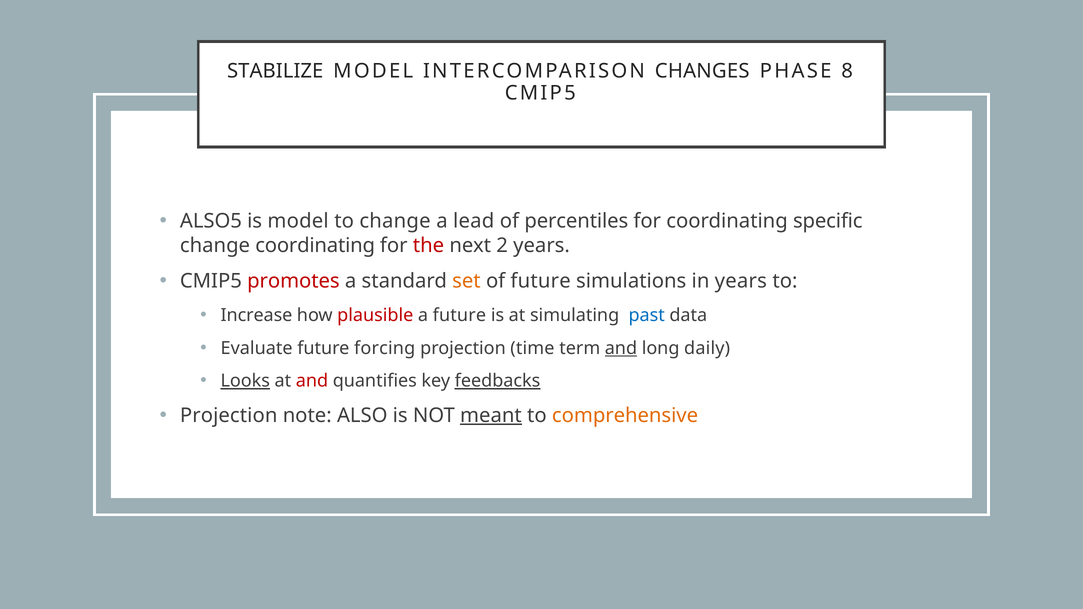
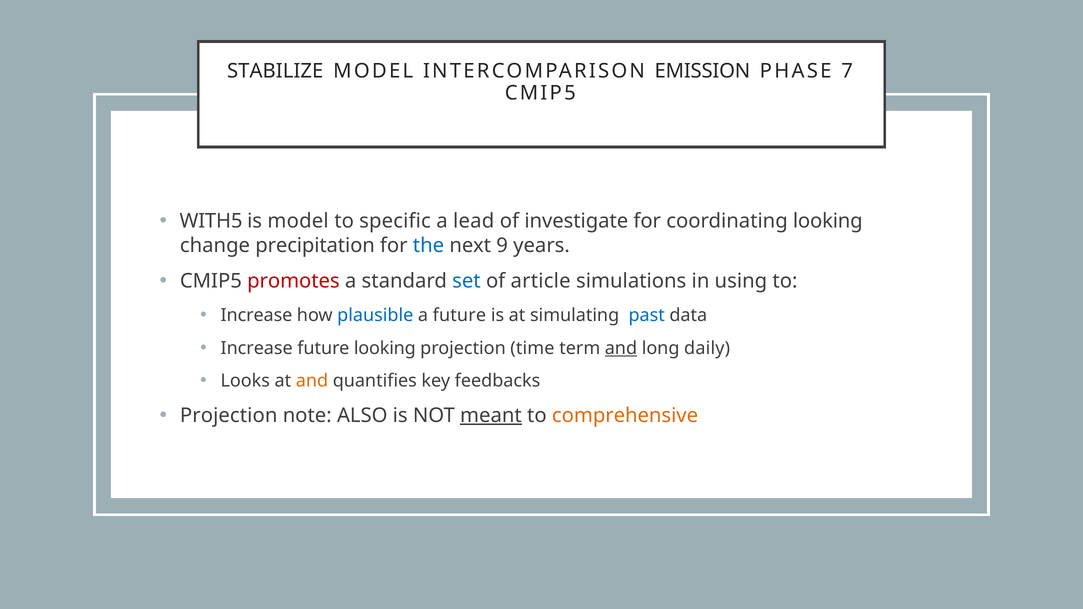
CHANGES: CHANGES -> EMISSION (702, 71)
8: 8 -> 7 (847, 71)
ALSO5: ALSO5 -> WITH5 (211, 221)
to change: change -> specific (395, 221)
percentiles: percentiles -> investigate (576, 221)
coordinating specific: specific -> looking (828, 221)
change coordinating: coordinating -> precipitation (315, 246)
the colour: red -> blue (429, 246)
2: 2 -> 9 (502, 246)
set colour: orange -> blue (466, 281)
of future: future -> article (541, 281)
in years: years -> using (741, 281)
plausible colour: red -> blue (375, 315)
Evaluate: Evaluate -> Increase (257, 348)
future forcing: forcing -> looking (385, 348)
Looks underline: present -> none (245, 381)
and colour: red -> orange (312, 381)
feedbacks underline: present -> none (497, 381)
